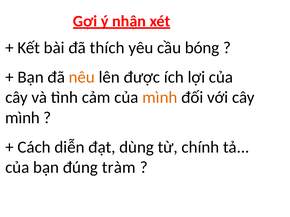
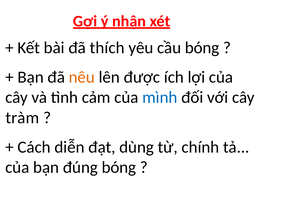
mình colour: orange -> blue (160, 98)
mình: mình -> tràm (22, 118)
đúng tràm: tràm -> bóng (119, 168)
